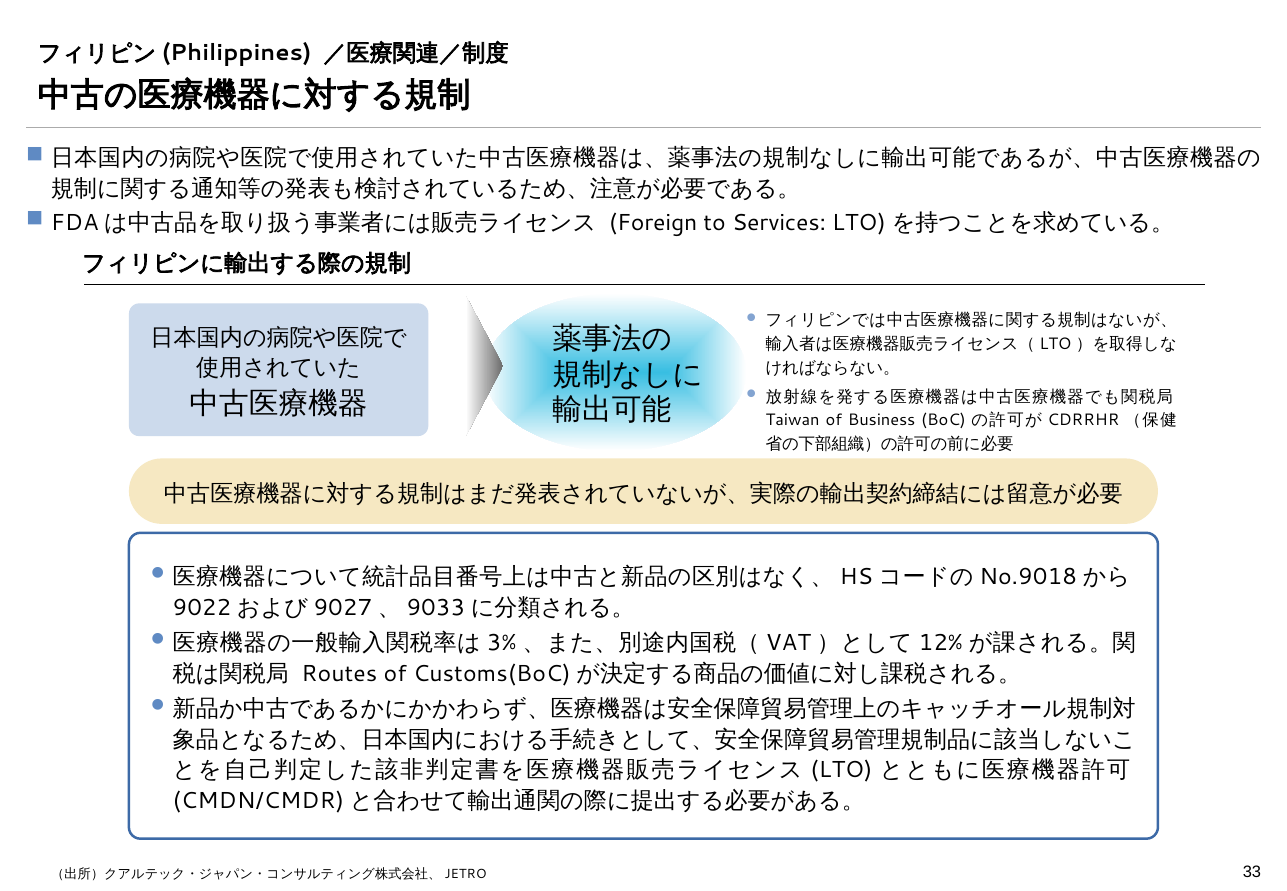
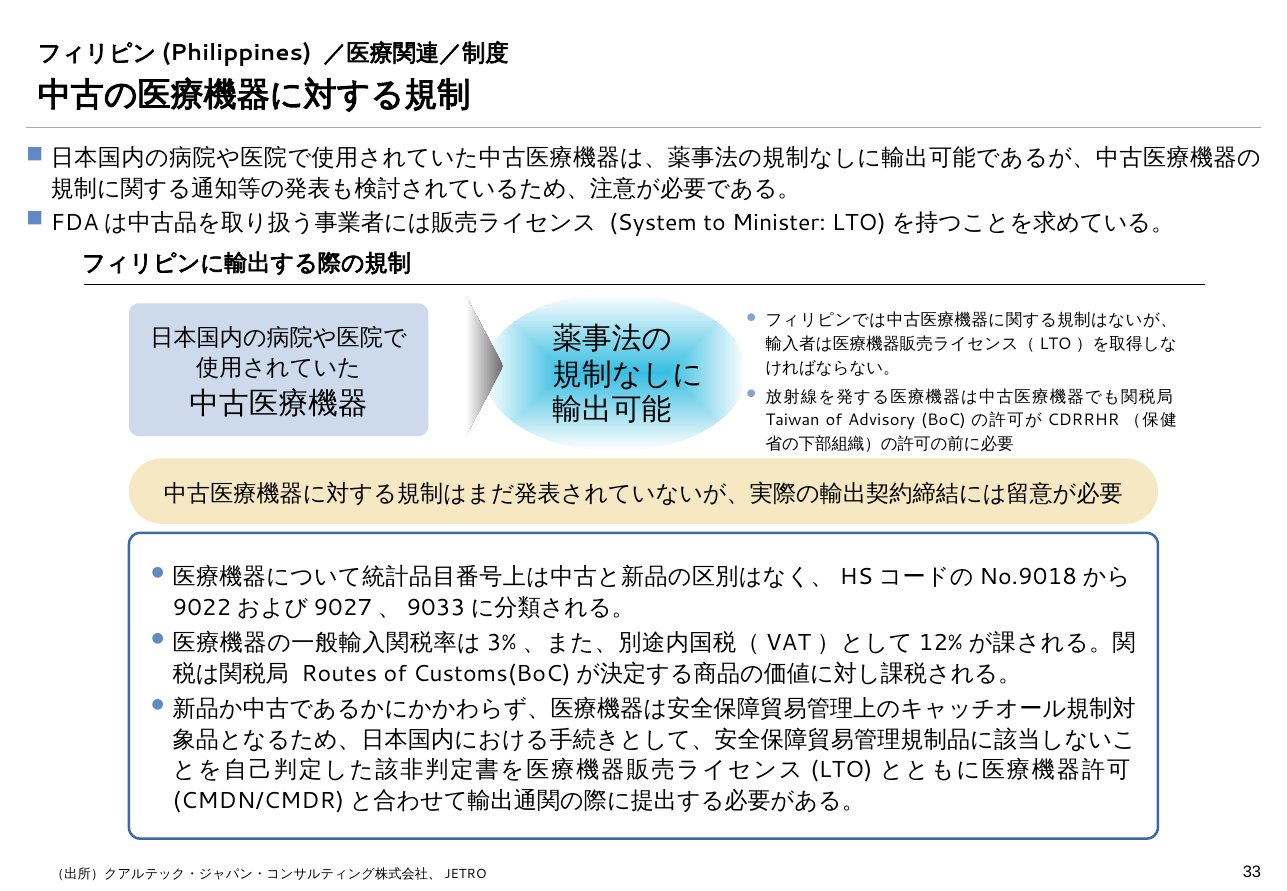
Foreign: Foreign -> System (653, 222)
Services: Services -> Minister (779, 222)
Business: Business -> Advisory (882, 420)
